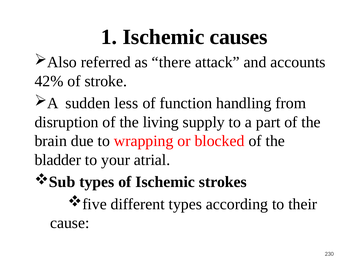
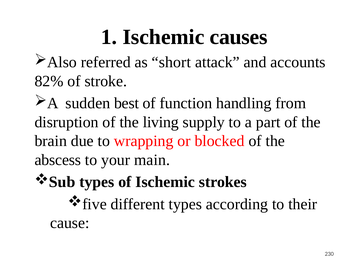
there: there -> short (171, 62)
42%: 42% -> 82% (49, 81)
less: less -> best (126, 103)
bladder: bladder -> abscess (58, 160)
atrial: atrial -> main (152, 160)
